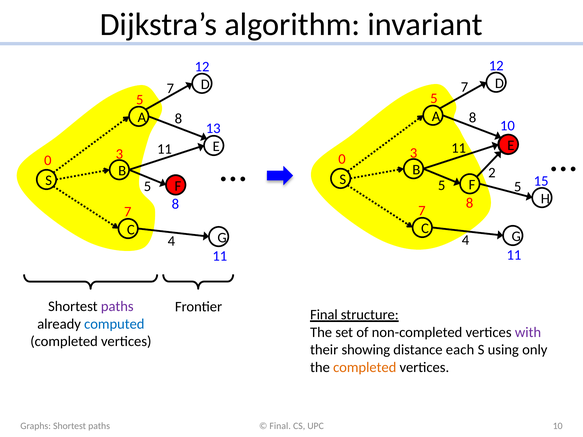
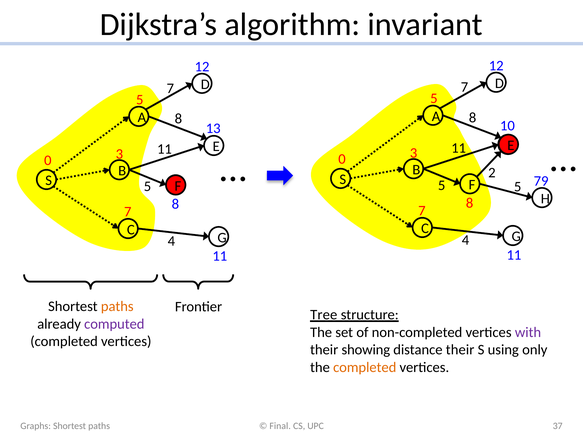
15: 15 -> 79 (541, 181)
paths colour: purple -> orange (117, 307)
Final: Final -> Tree (324, 315)
computed colour: blue -> purple (114, 324)
distance each: each -> their (460, 350)
UPC 10: 10 -> 37 (558, 426)
